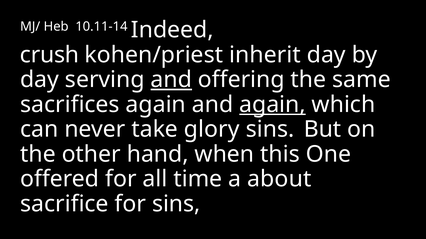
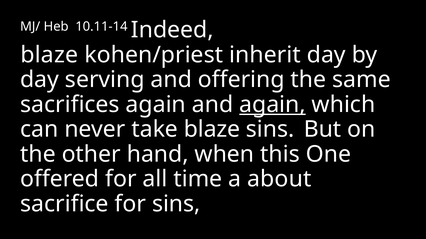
crush: crush -> blaze (49, 55)
and underline: present -> none (171, 80)
take glory: glory -> blaze (212, 130)
